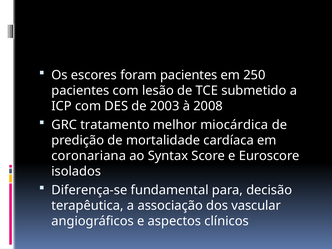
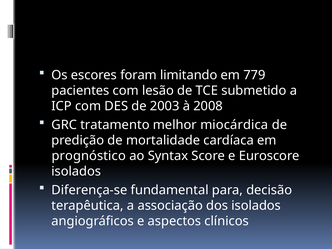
foram pacientes: pacientes -> limitando (189, 75)
250: 250 -> 779 (254, 75)
coronariana: coronariana -> prognóstico (89, 156)
dos vascular: vascular -> isolados (256, 206)
